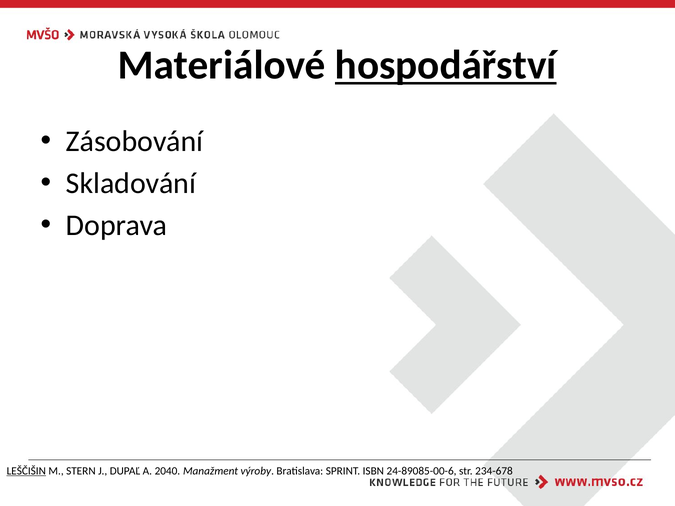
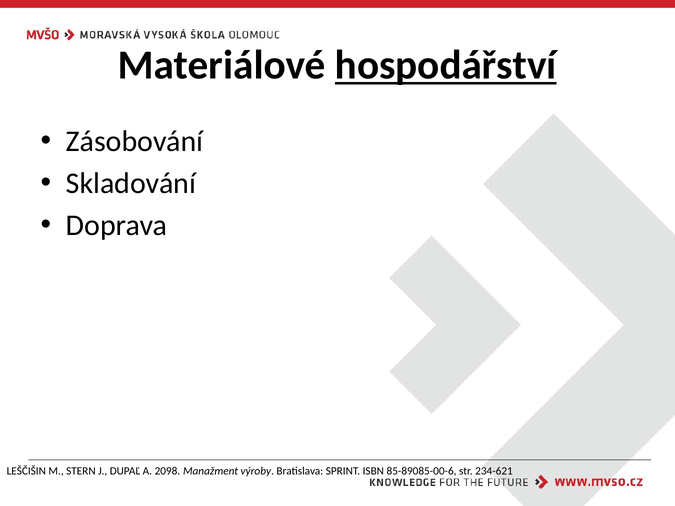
LEŠČIŠIN underline: present -> none (26, 471)
2040: 2040 -> 2098 (167, 471)
24-89085-00-6: 24-89085-00-6 -> 85-89085-00-6 (422, 471)
234-678: 234-678 -> 234-621 (494, 471)
